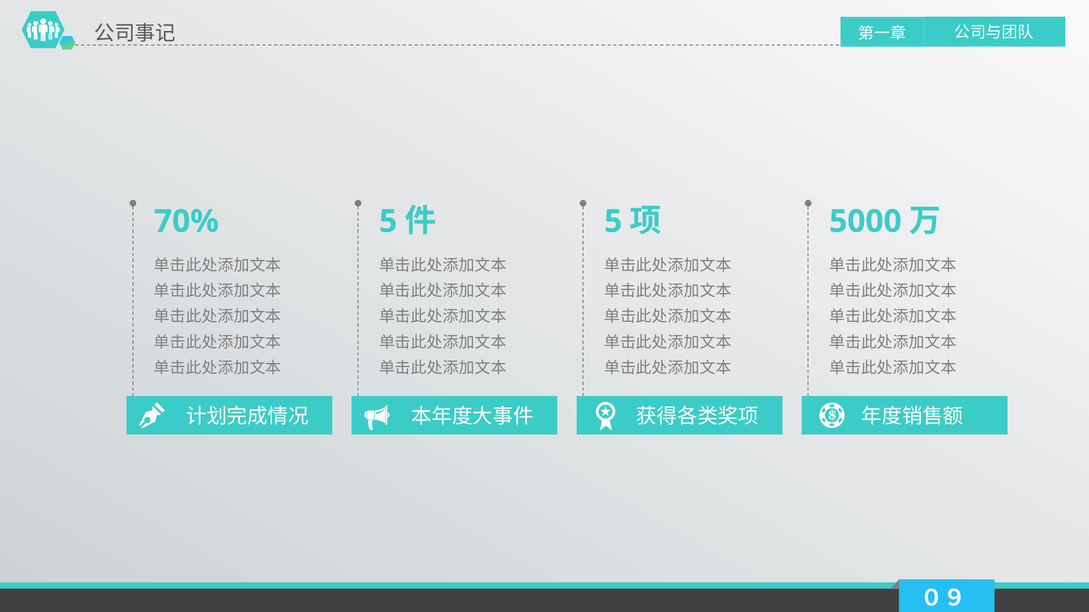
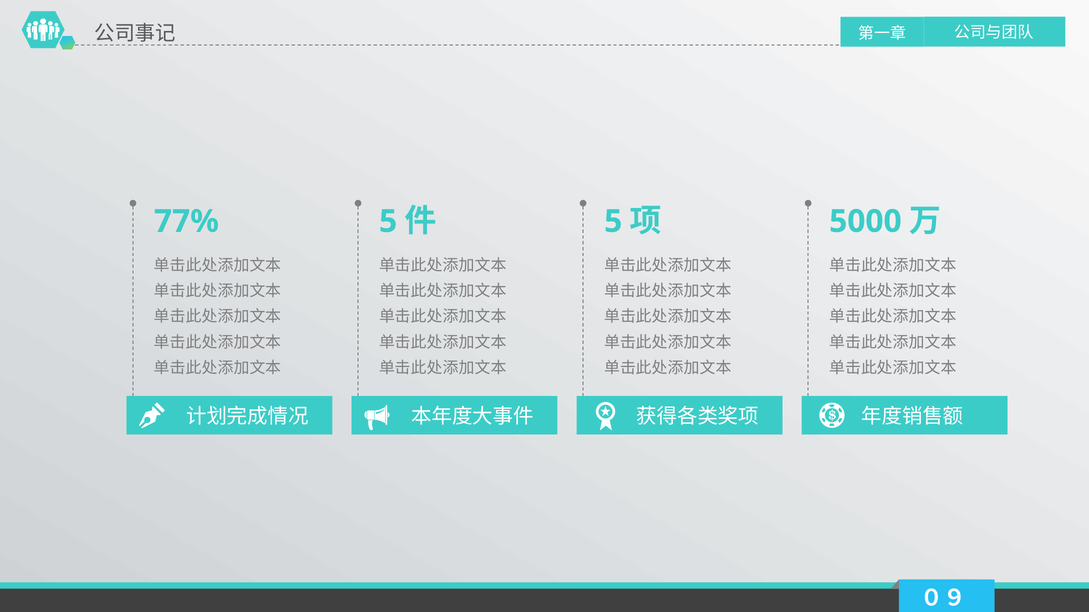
70%: 70% -> 77% (186, 222)
